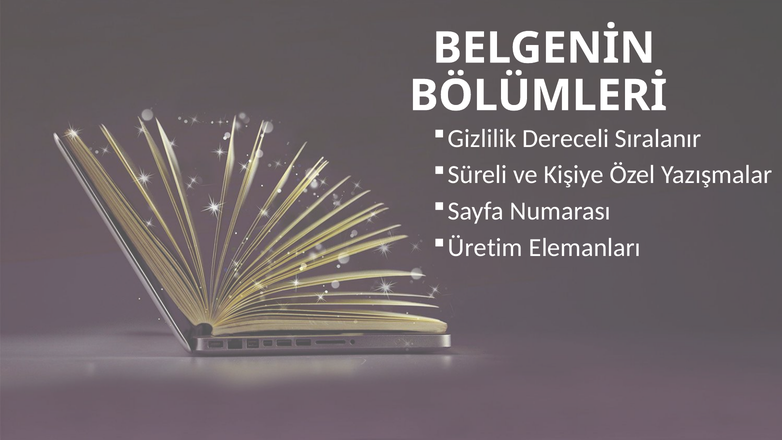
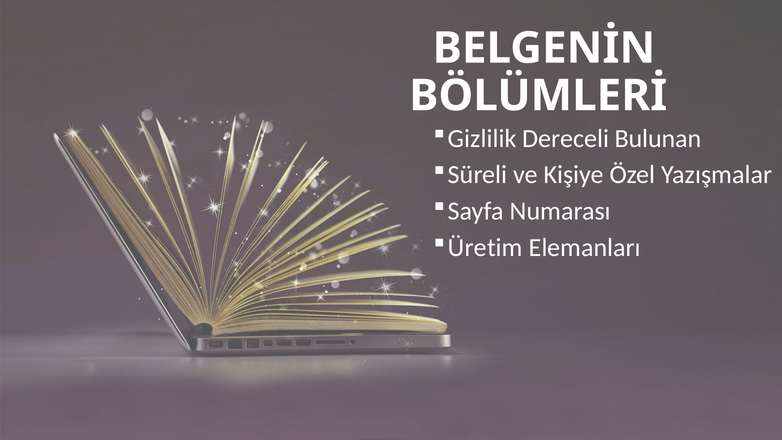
Sıralanır: Sıralanır -> Bulunan (658, 138)
